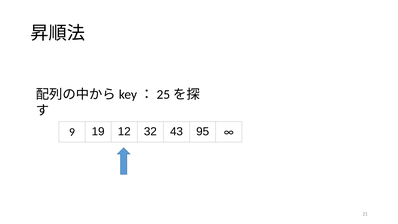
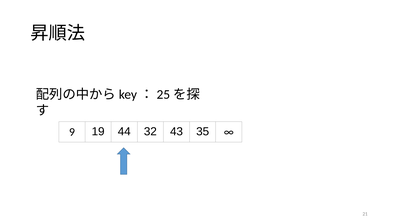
12: 12 -> 44 (124, 131)
95: 95 -> 35 (203, 131)
